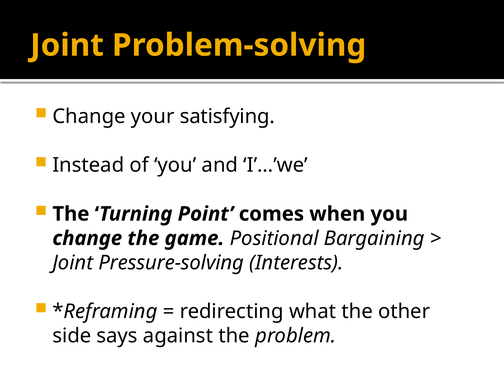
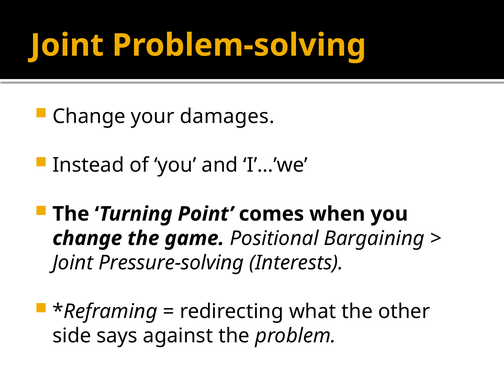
satisfying: satisfying -> damages (227, 116)
